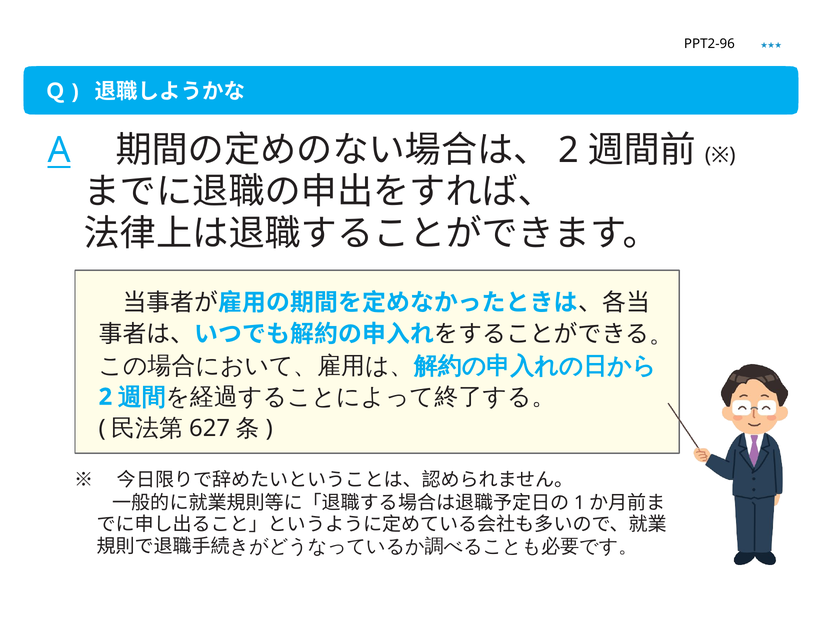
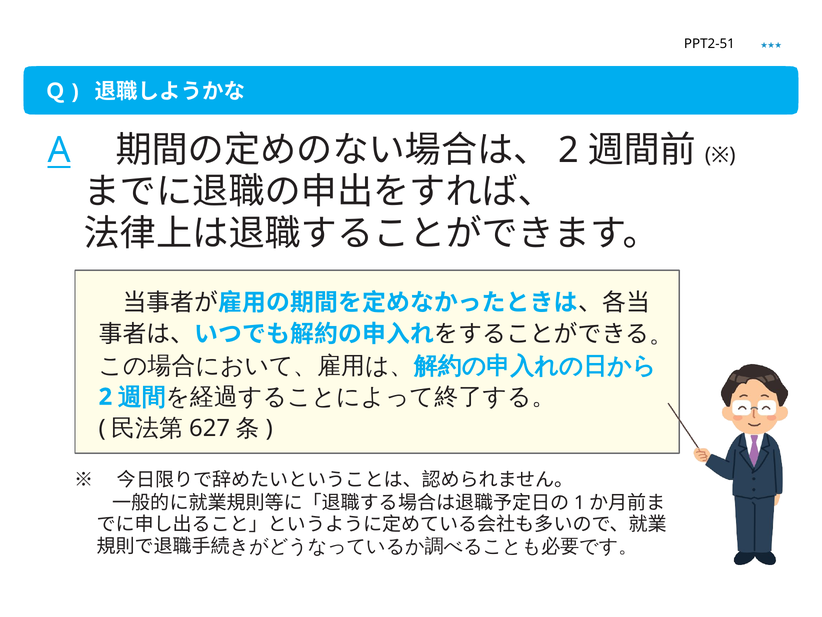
PPT2-96: PPT2-96 -> PPT2-51 (709, 44)
